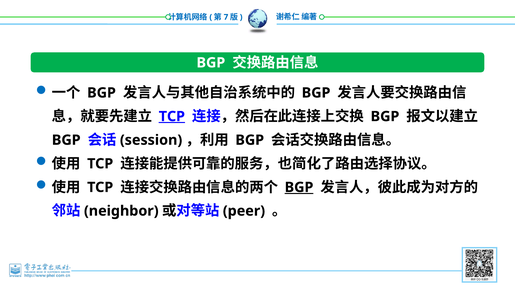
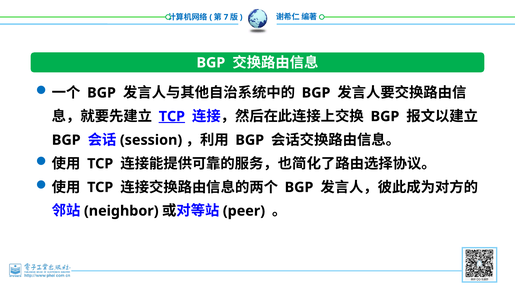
BGP underline: present -> none (299, 187)
